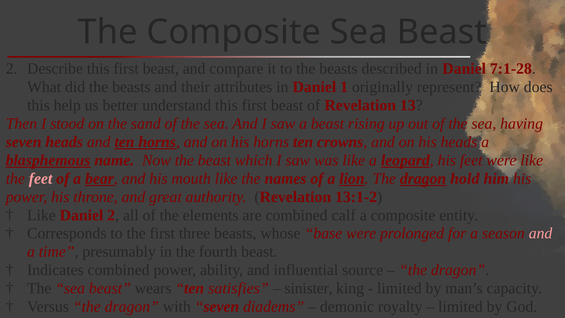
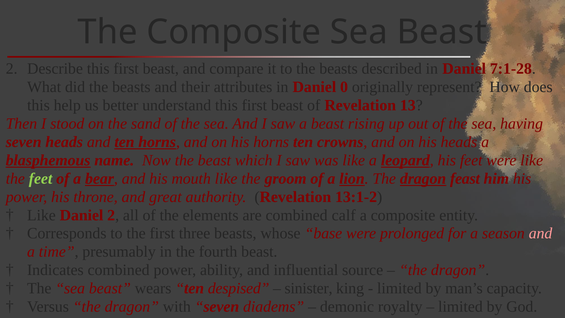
1: 1 -> 0 (344, 87)
feet colour: pink -> light green (41, 178)
names: names -> groom (286, 178)
hold: hold -> feast (465, 178)
satisfies: satisfies -> despised (239, 288)
